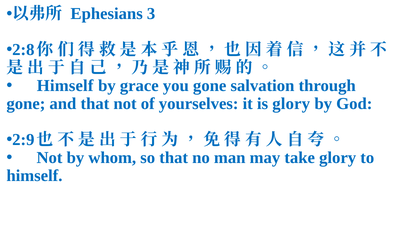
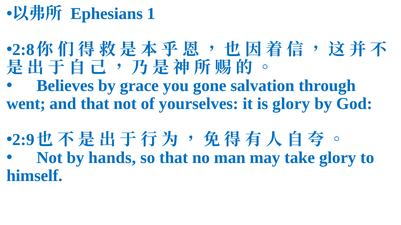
3: 3 -> 1 (151, 14)
Himself: Himself -> Believes (65, 86)
gone: gone -> went (26, 104)
whom: whom -> hands (112, 158)
